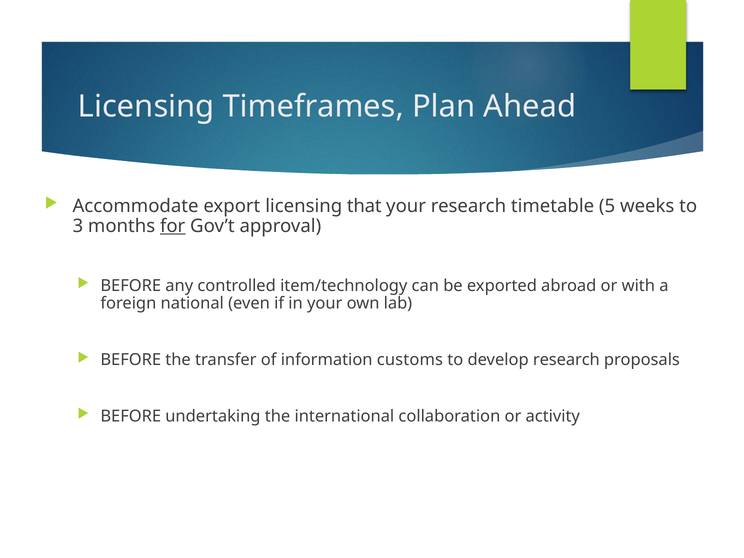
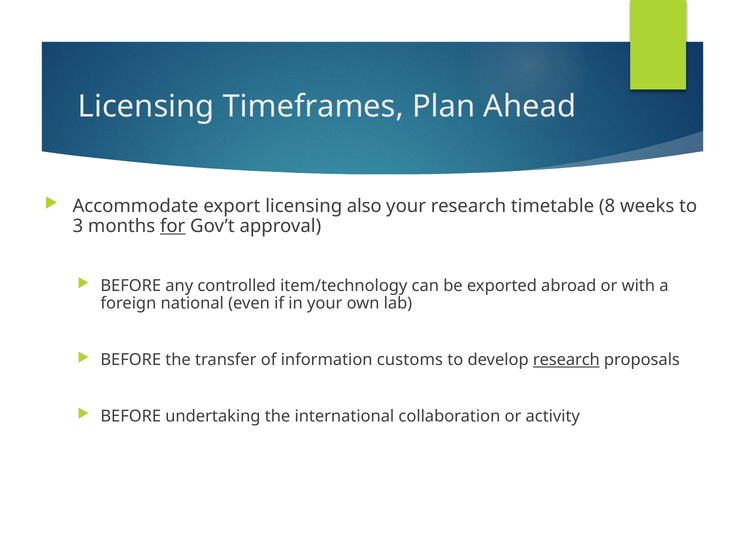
that: that -> also (364, 206)
5: 5 -> 8 (607, 206)
research underline: none -> present (566, 360)
